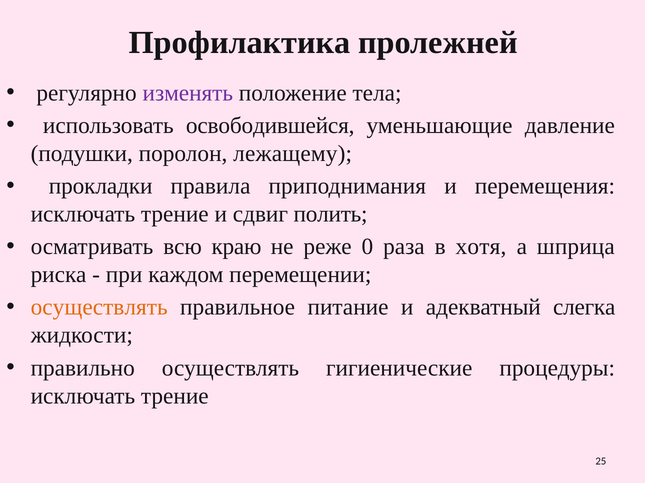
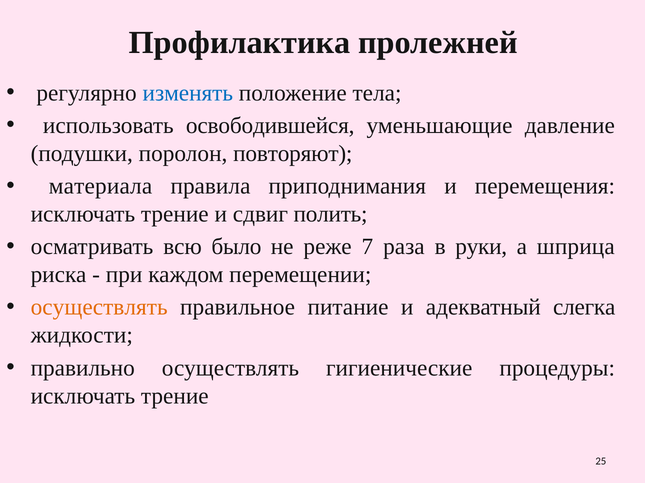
изменять colour: purple -> blue (188, 93)
лежащему: лежащему -> повторяют (293, 154)
прокладки: прокладки -> материала (101, 186)
краю: краю -> было (236, 247)
0: 0 -> 7 (367, 247)
хотя: хотя -> руки (481, 247)
